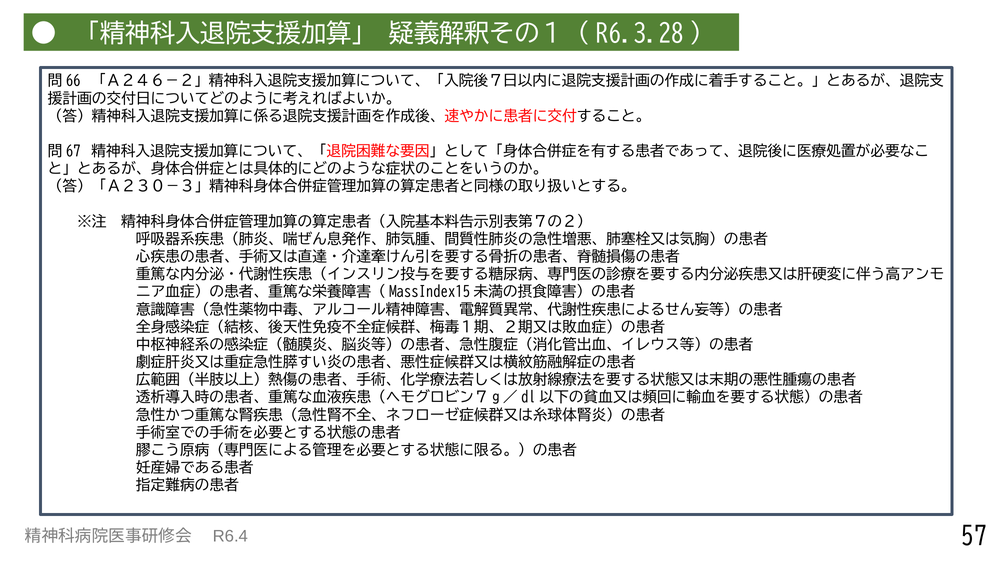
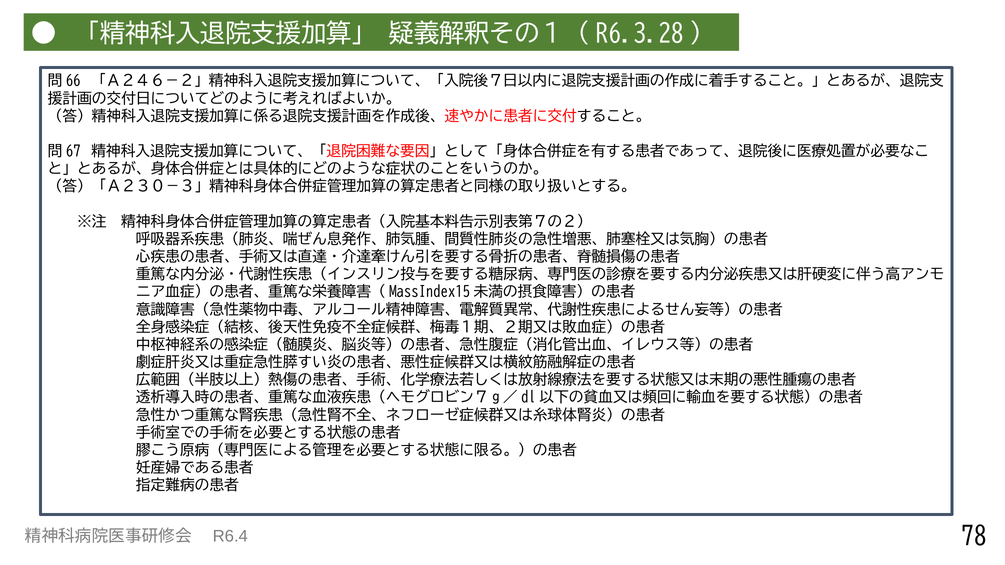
57: 57 -> 78 (974, 537)
